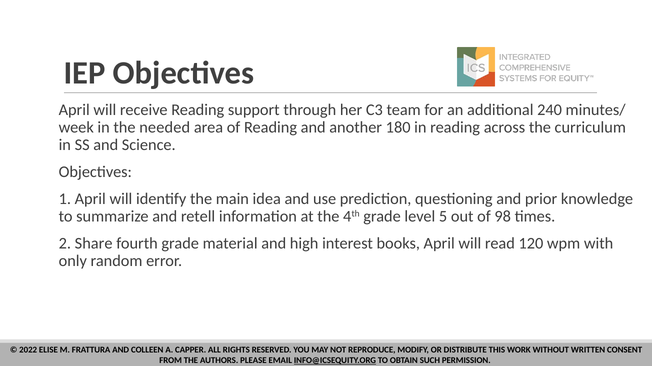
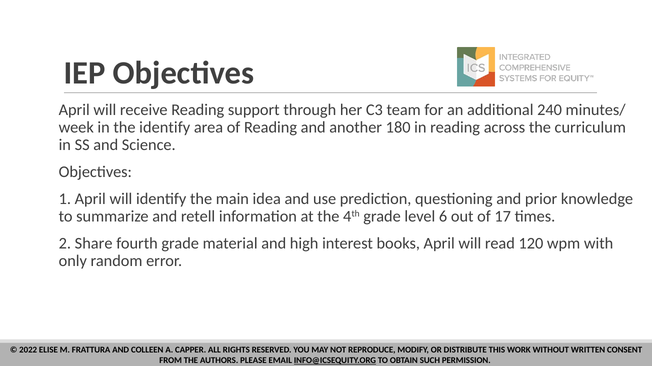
the needed: needed -> identify (165, 127)
5: 5 -> 6 (443, 217)
98: 98 -> 17 (503, 217)
